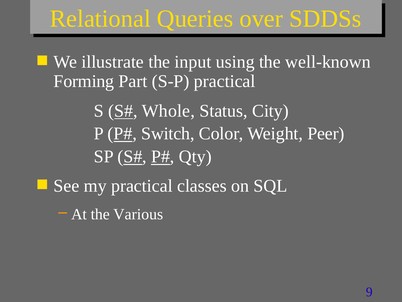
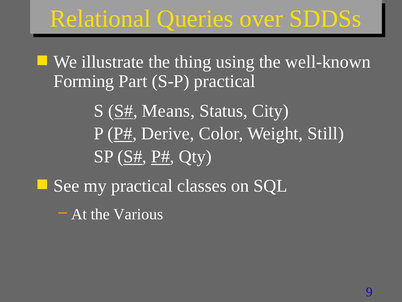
input: input -> thing (193, 62)
Whole: Whole -> Means (168, 111)
Switch: Switch -> Derive (168, 134)
Peer: Peer -> Still (326, 134)
